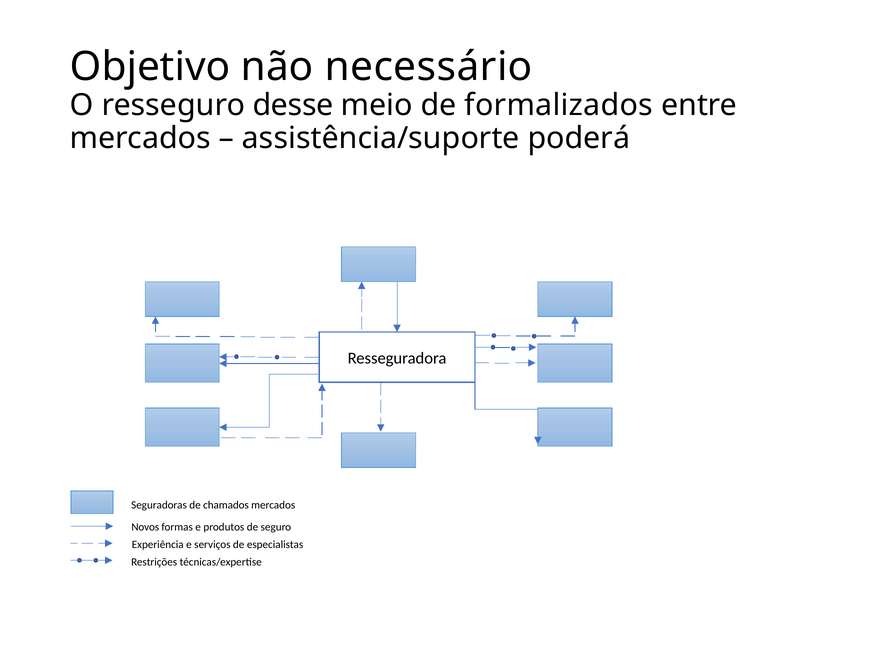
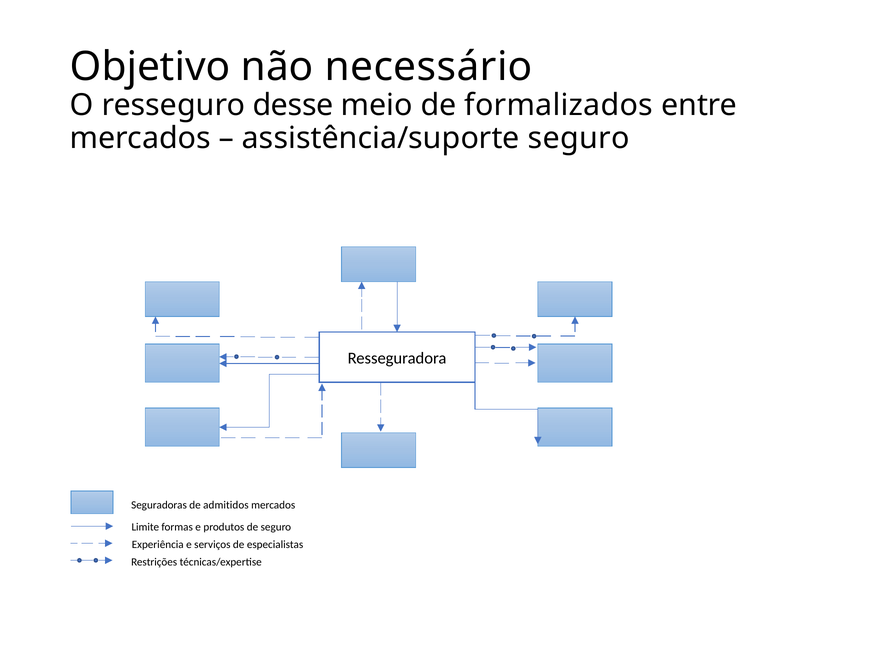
assistência/suporte poderá: poderá -> seguro (579, 138)
chamados: chamados -> admitidos (226, 505)
Novos: Novos -> Limite (145, 527)
